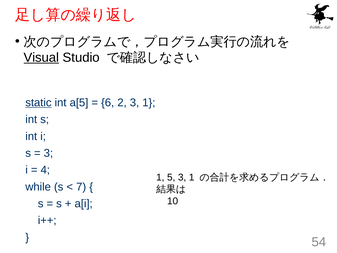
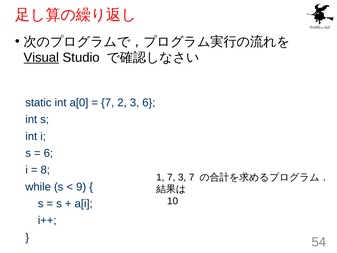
static underline: present -> none (38, 103)
a[5: a[5 -> a[0 (79, 103)
6: 6 -> 7 (108, 103)
2 3 1: 1 -> 6 (149, 103)
3: 3 -> 6 (48, 153)
4: 4 -> 8 (45, 170)
1 5: 5 -> 7 (171, 177)
1: 1 -> 7 (192, 177)
7: 7 -> 9 (81, 187)
